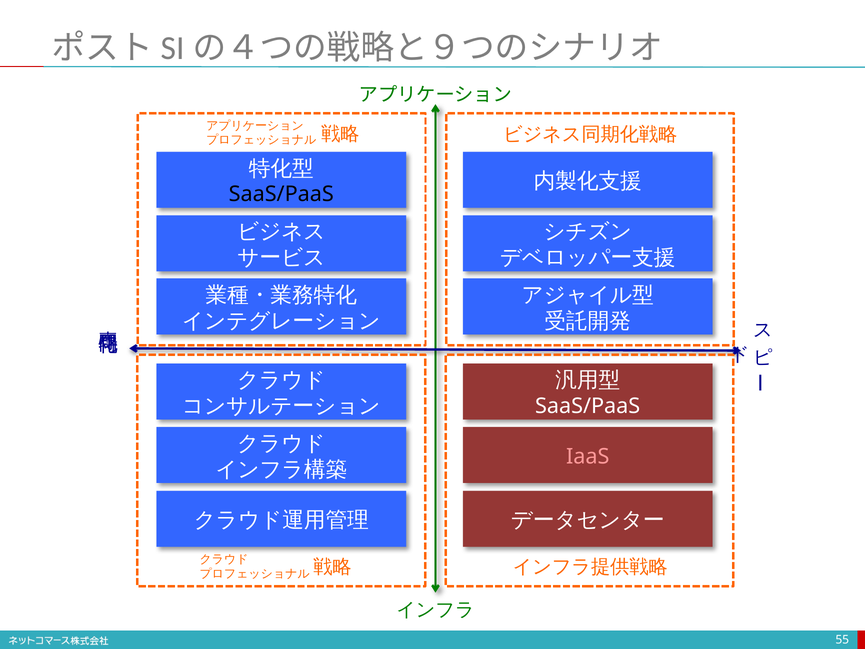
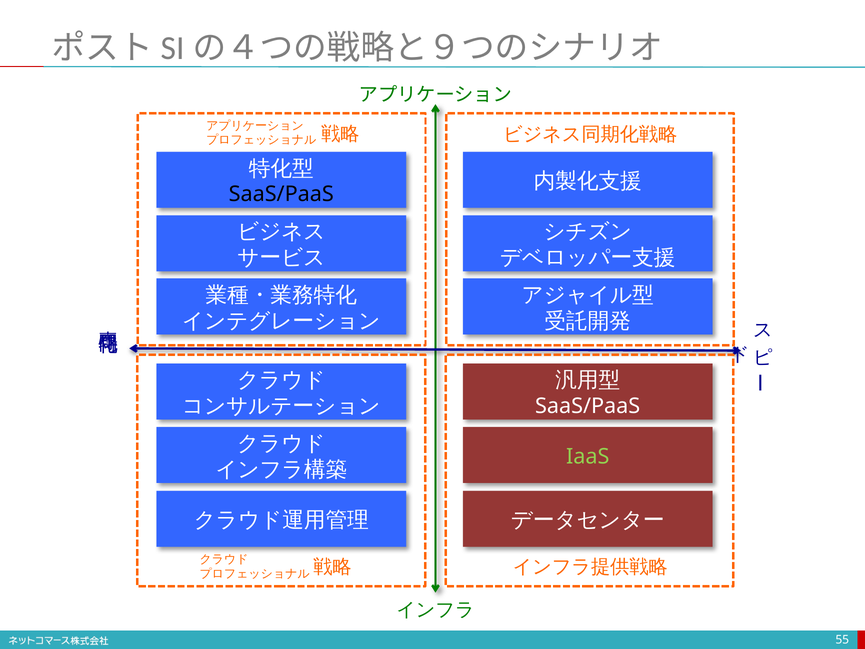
IaaS colour: pink -> light green (588, 456)
